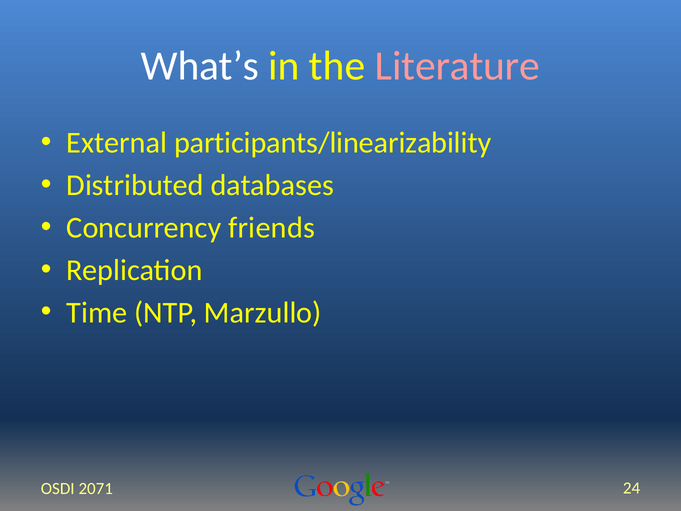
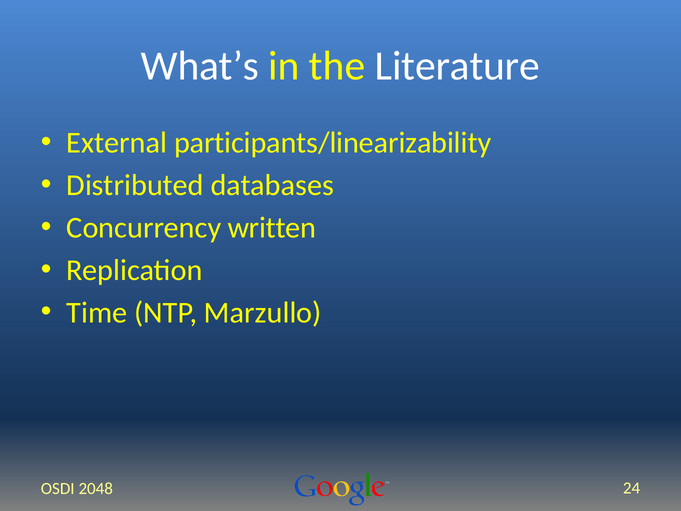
Literature colour: pink -> white (457, 66)
friends: friends -> written (272, 228)
2071: 2071 -> 2048 (96, 488)
